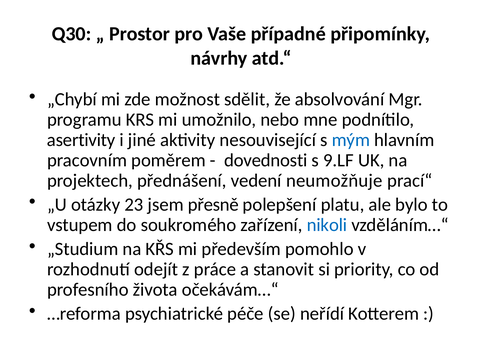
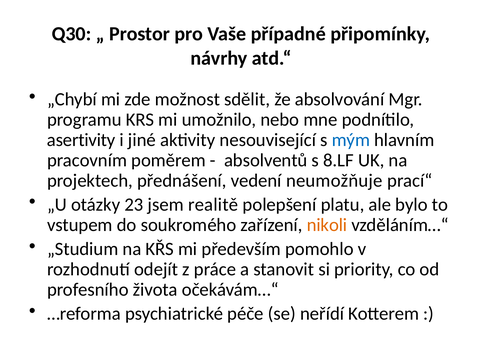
dovednosti: dovednosti -> absolventů (266, 160)
9.LF: 9.LF -> 8.LF (338, 160)
přesně: přesně -> realitě (213, 204)
nikoli colour: blue -> orange (327, 225)
